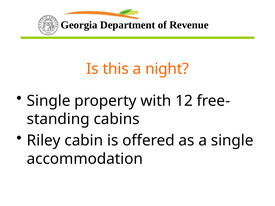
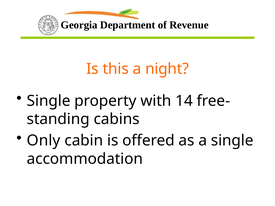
12: 12 -> 14 (184, 101)
Riley: Riley -> Only (44, 141)
